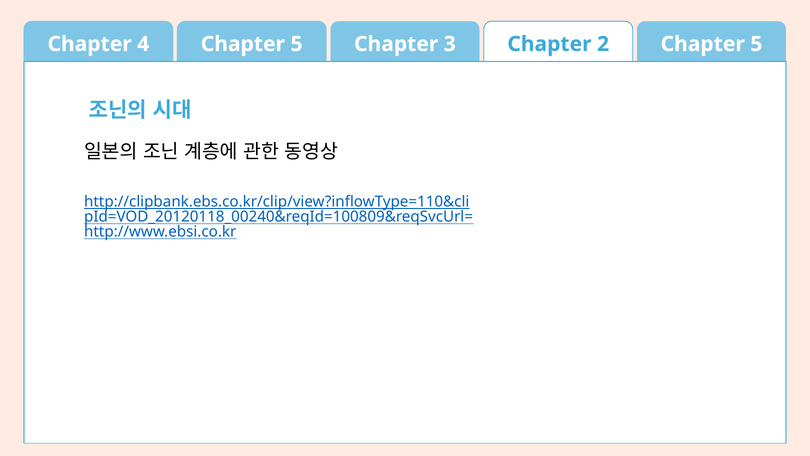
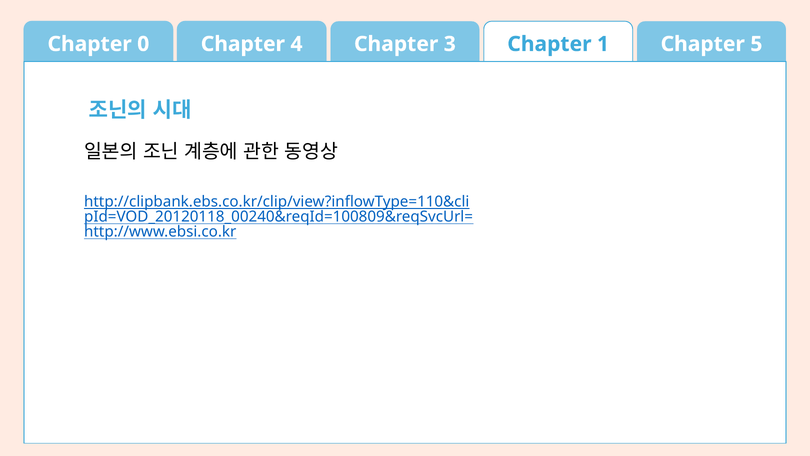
4: 4 -> 0 (143, 44)
5: 5 -> 4 (297, 44)
2: 2 -> 1 (603, 44)
